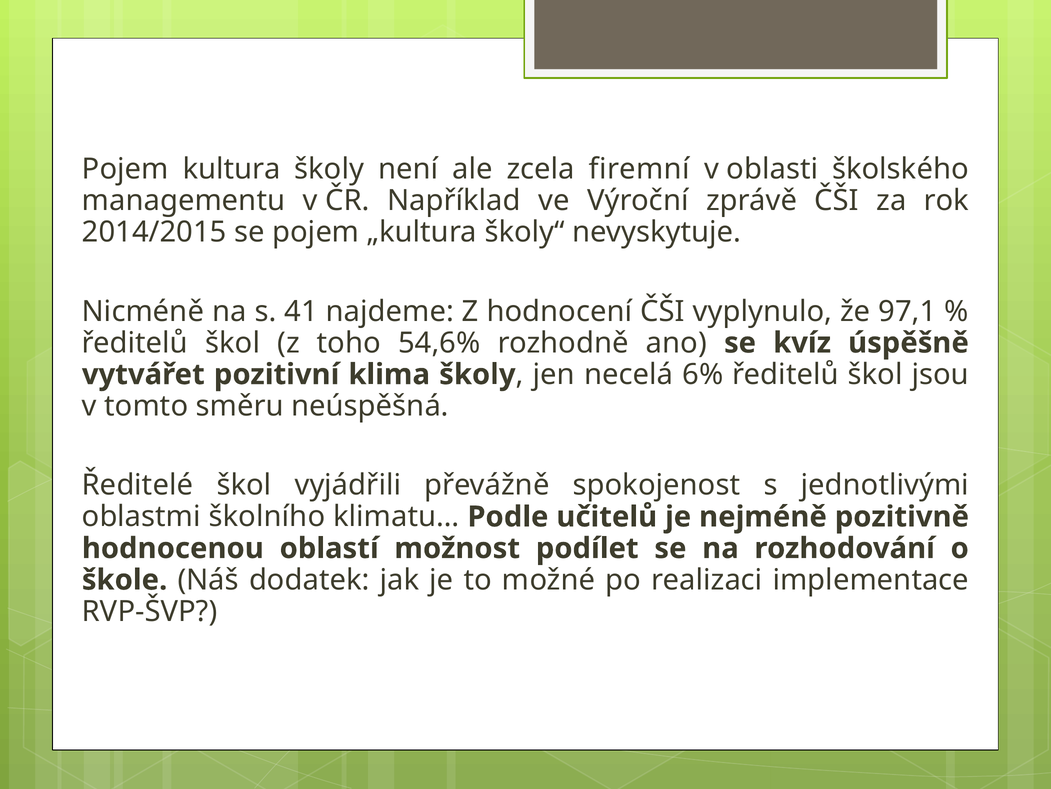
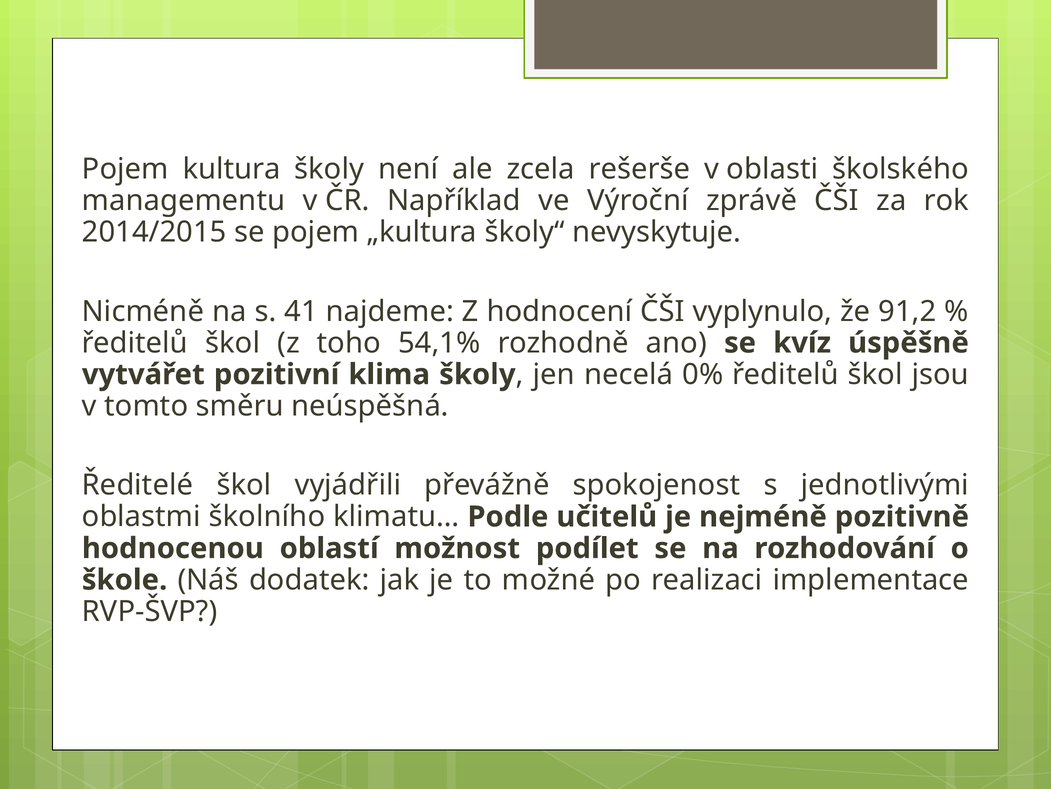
firemní: firemní -> rešerše (639, 169)
97,1: 97,1 -> 91,2 (907, 311)
54,6%: 54,6% -> 54,1% (439, 343)
6%: 6% -> 0% (703, 374)
